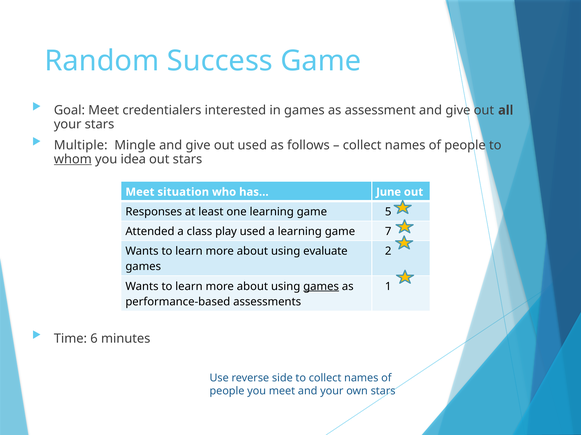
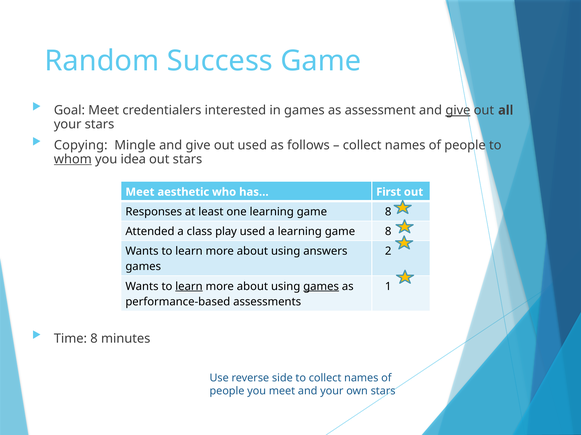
give underline: none -> present (458, 110)
Multiple: Multiple -> Copying (81, 146)
situation: situation -> aesthetic (183, 192)
June: June -> First (389, 192)
one learning game 5: 5 -> 8 (388, 212)
a learning game 7: 7 -> 8 (388, 232)
evaluate: evaluate -> answers (325, 252)
learn underline: none -> present (189, 287)
Time 6: 6 -> 8 (94, 339)
